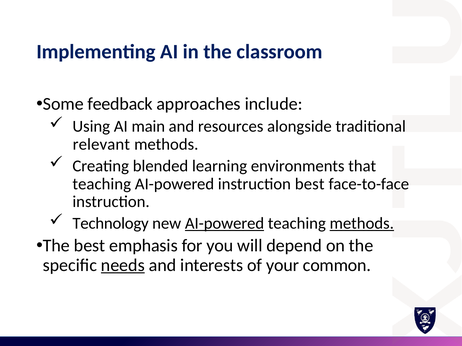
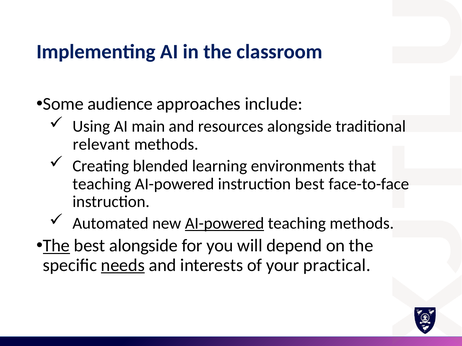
feedback: feedback -> audience (120, 104)
Technology: Technology -> Automated (110, 224)
methods underline: present -> none (362, 224)
The underline: none -> present (56, 246)
best emphasis: emphasis -> alongside (143, 246)
common: common -> practical (337, 265)
